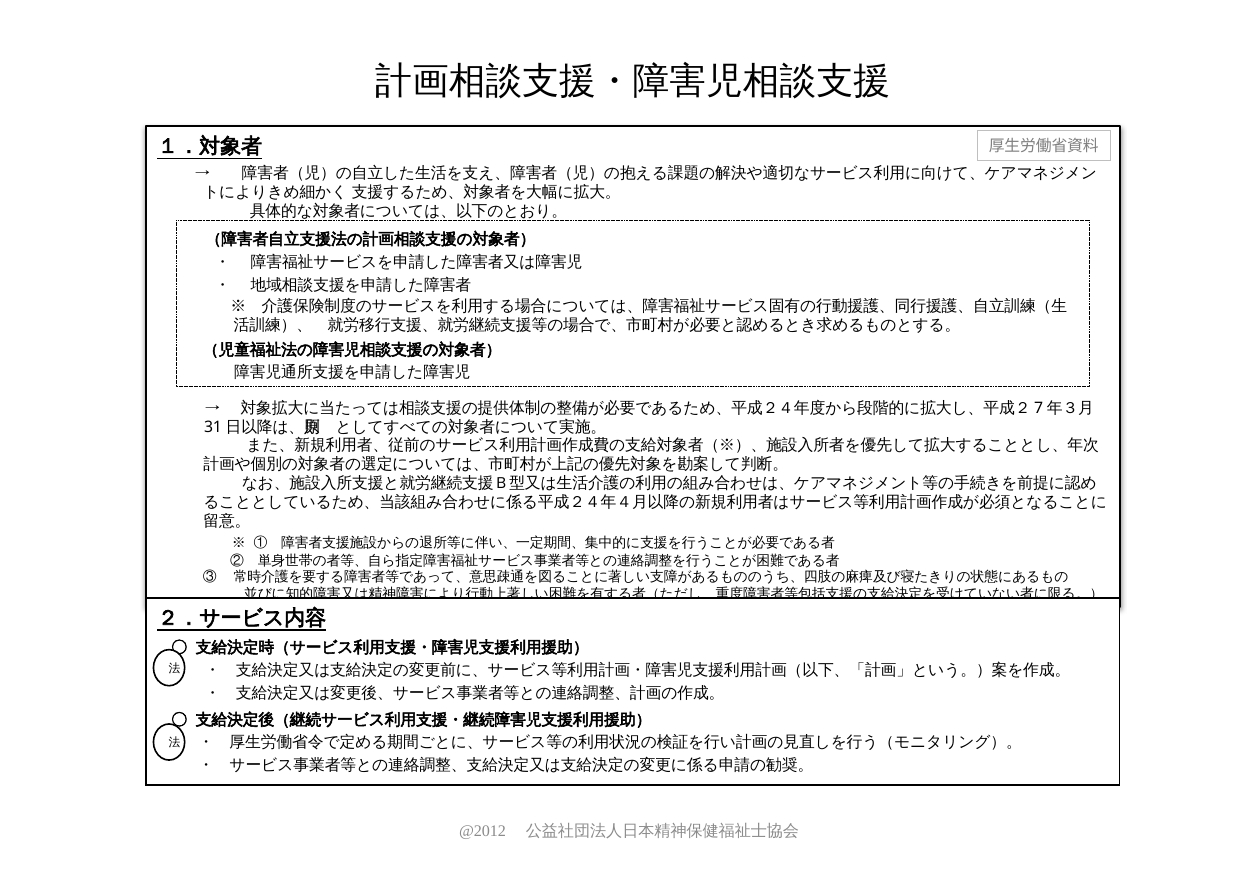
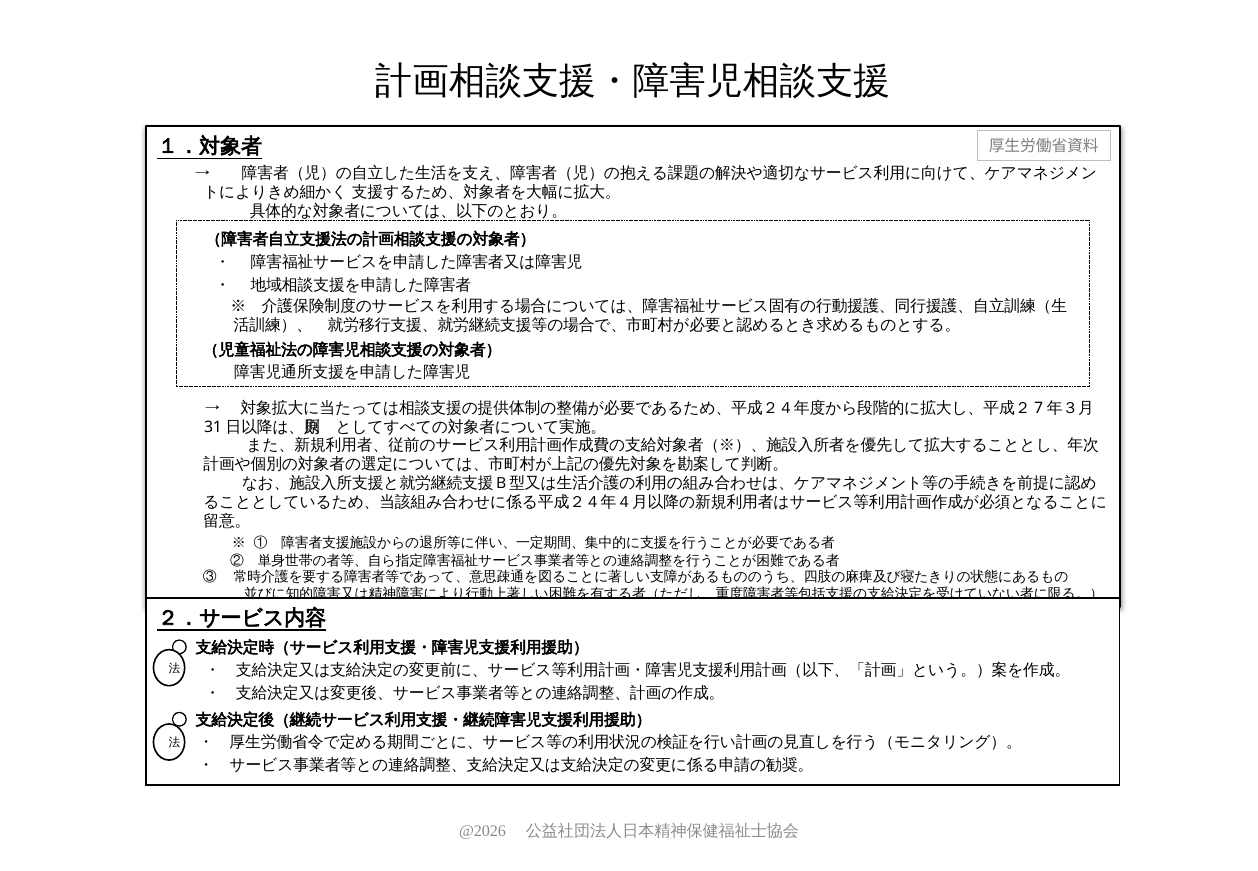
@2012: @2012 -> @2026 (483, 831)
